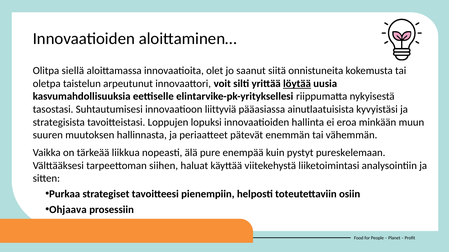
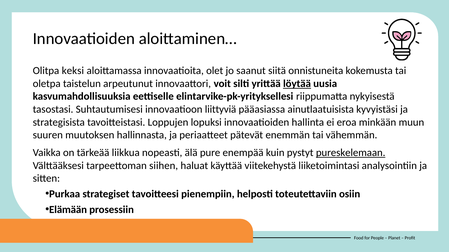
siellä: siellä -> keksi (73, 71)
pureskelemaan underline: none -> present (351, 153)
Ohjaava: Ohjaava -> Elämään (68, 210)
